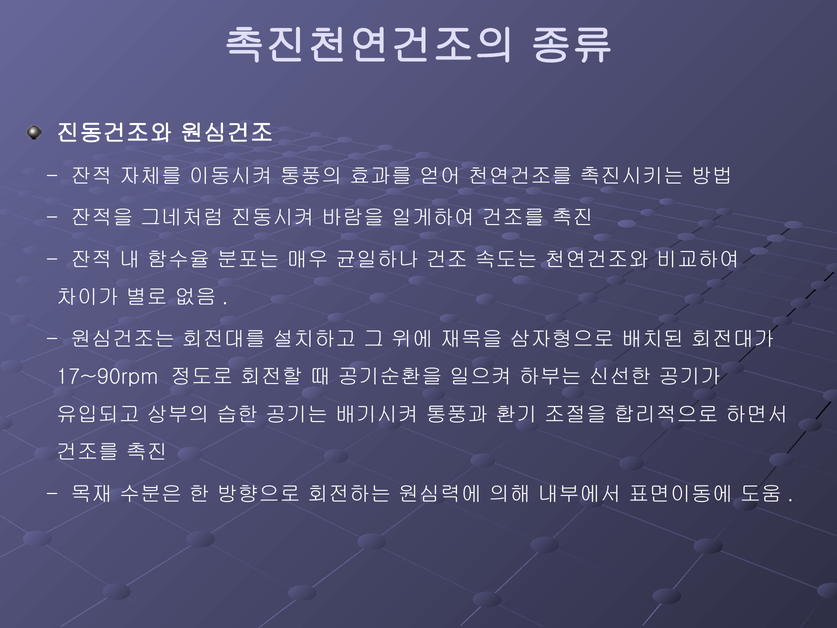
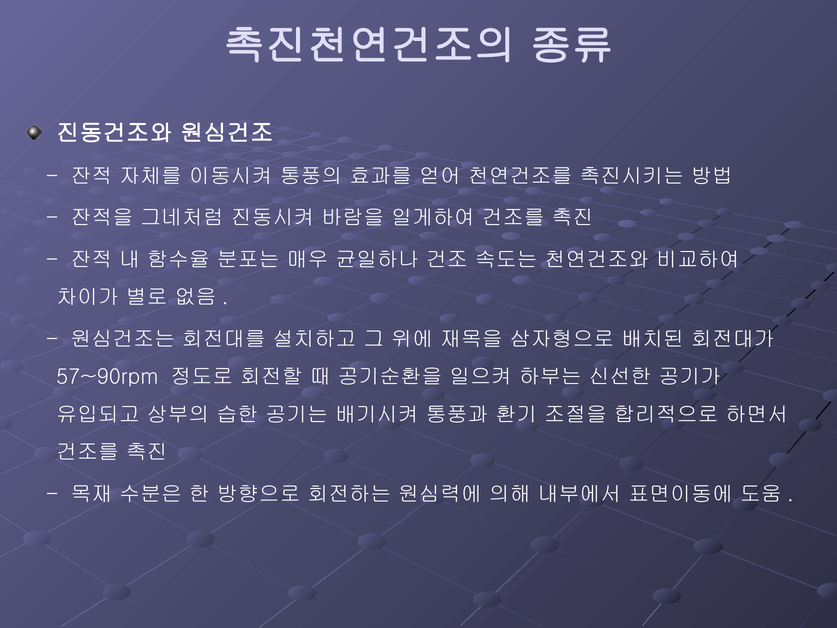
17~90rpm: 17~90rpm -> 57~90rpm (107, 377)
